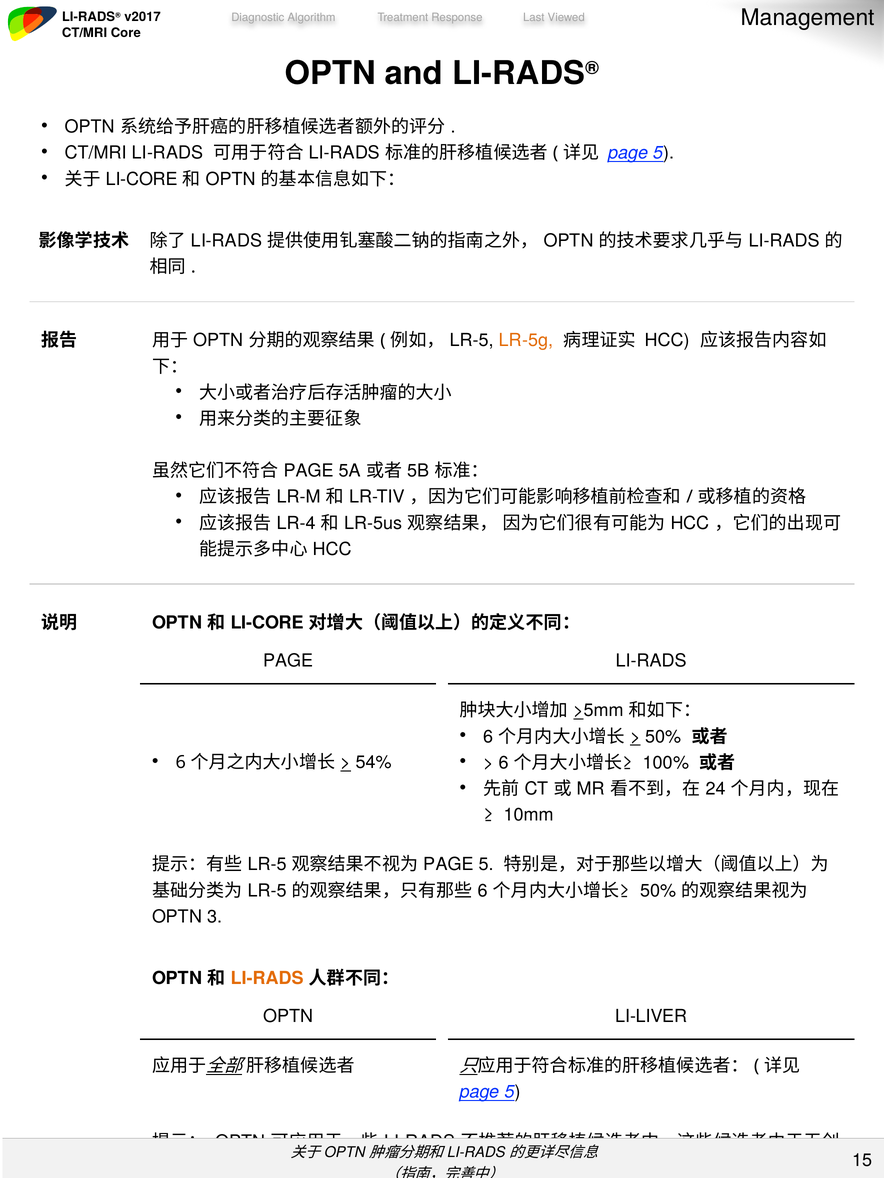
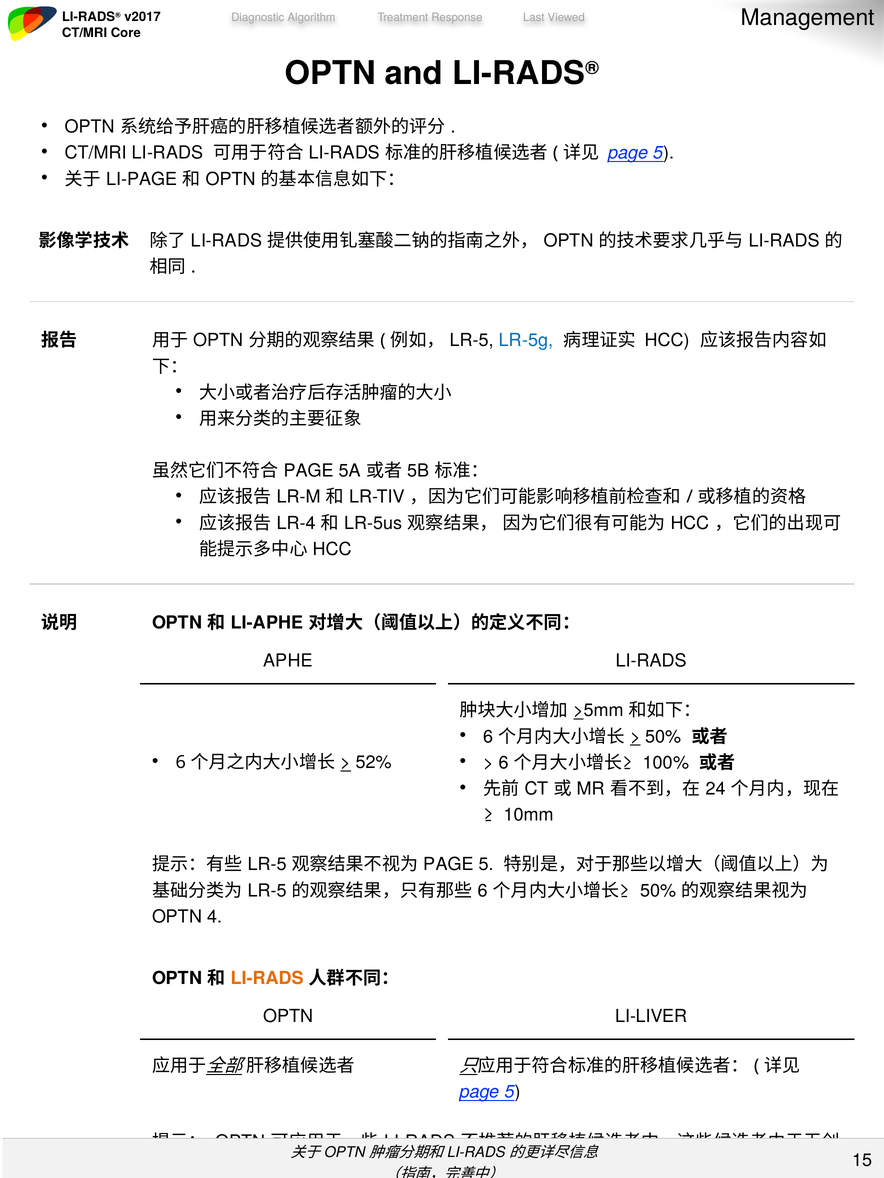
LI-CORE: LI-CORE -> LI-PAGE (142, 179)
LR-5g colour: orange -> blue (526, 341)
LI-CORE: LI-CORE -> LI-APHE (267, 623)
PAGE: PAGE -> APHE (288, 661)
54%: 54% -> 52% (374, 763)
3: 3 -> 4 (215, 917)
